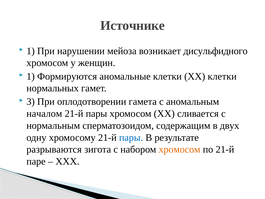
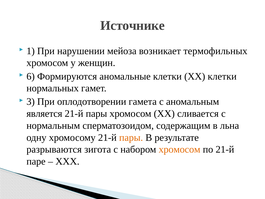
дисульфидного: дисульфидного -> термофильных (215, 51)
1: 1 -> 6 (31, 76)
началом: началом -> является (44, 114)
двух: двух -> льна (230, 125)
пары colour: blue -> orange (131, 137)
